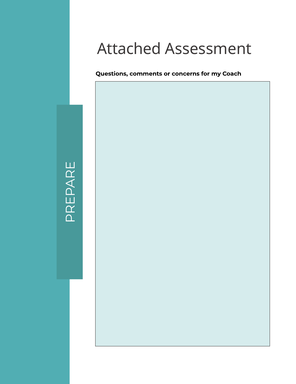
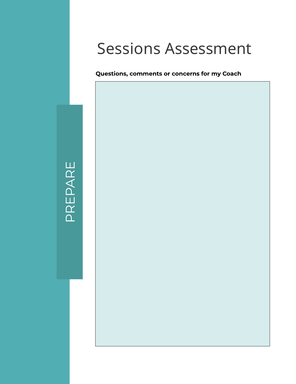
Attached: Attached -> Sessions (129, 49)
